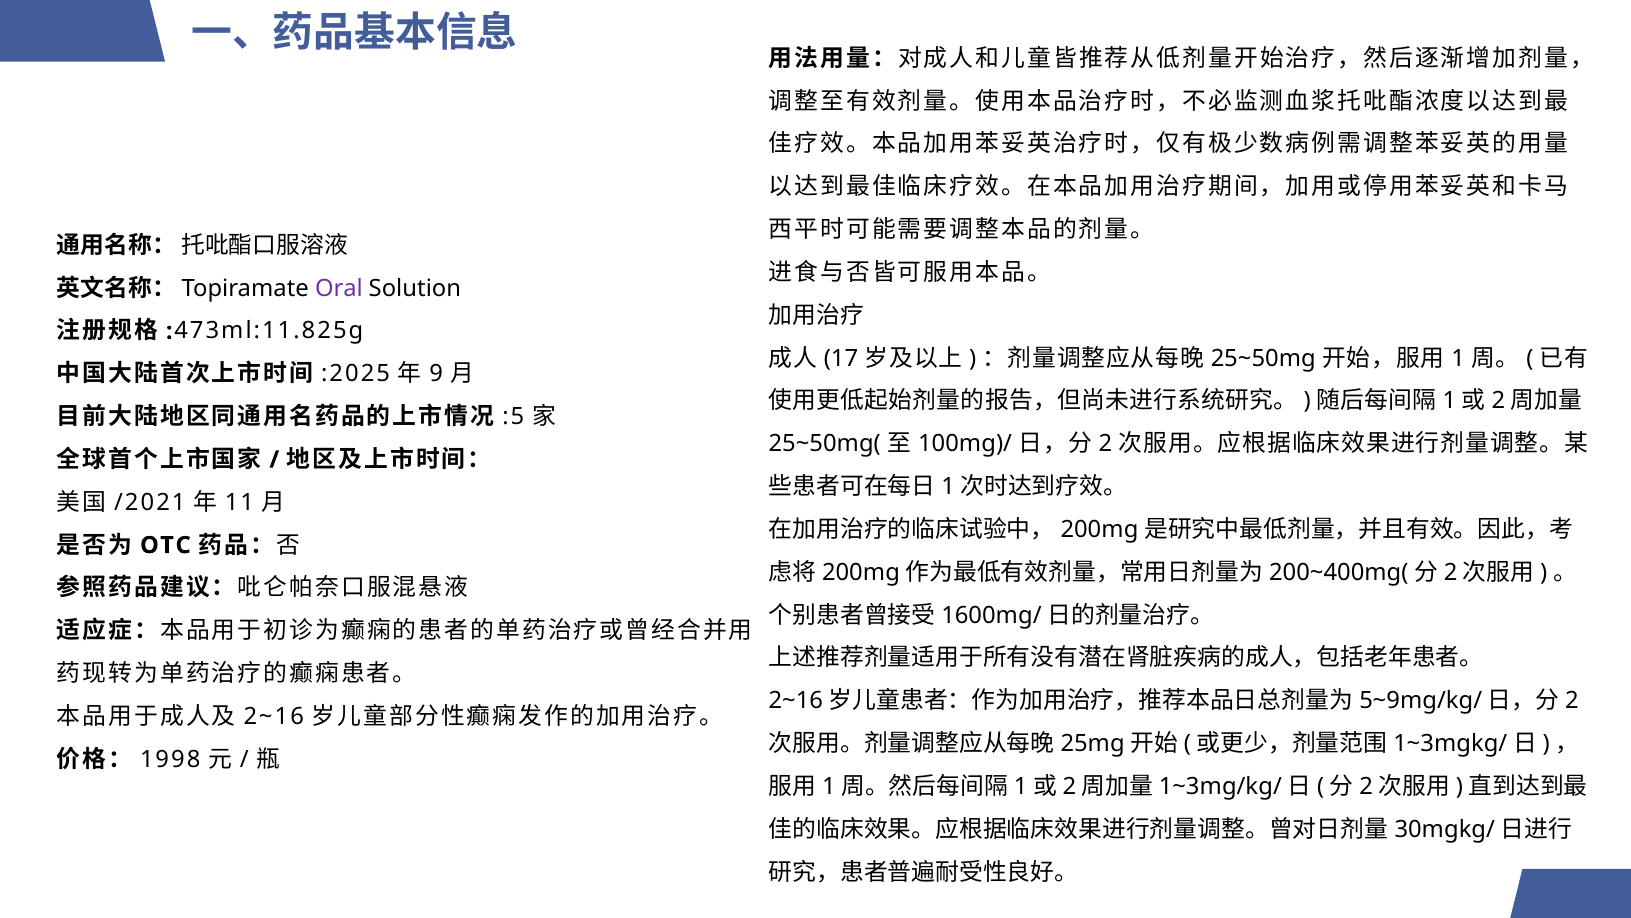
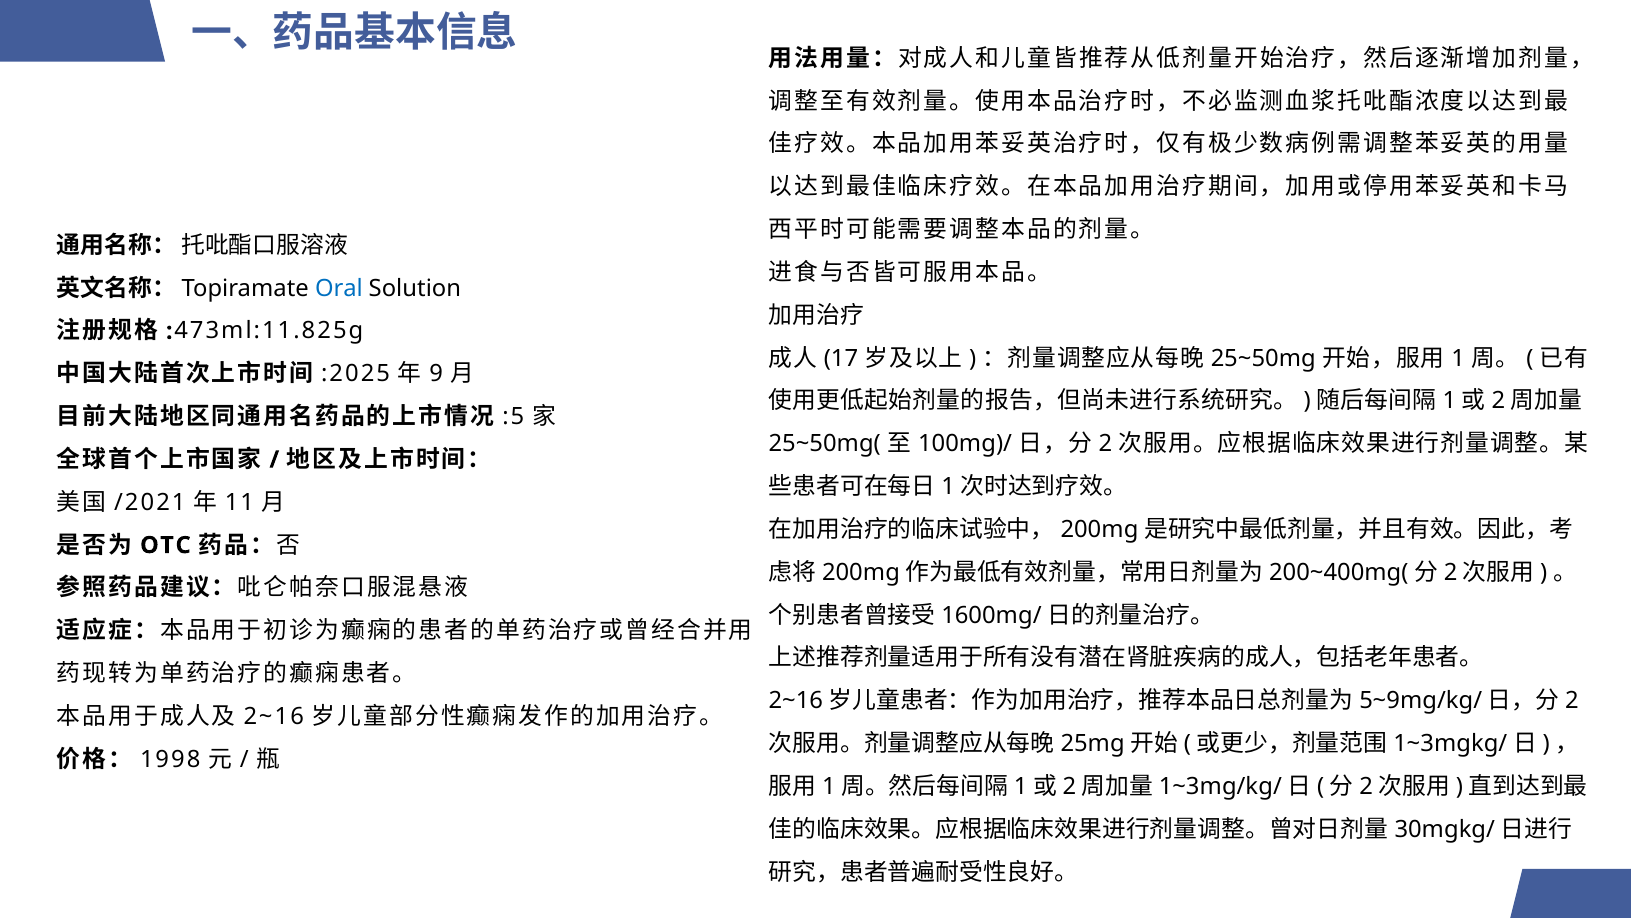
Oral colour: purple -> blue (339, 288)
